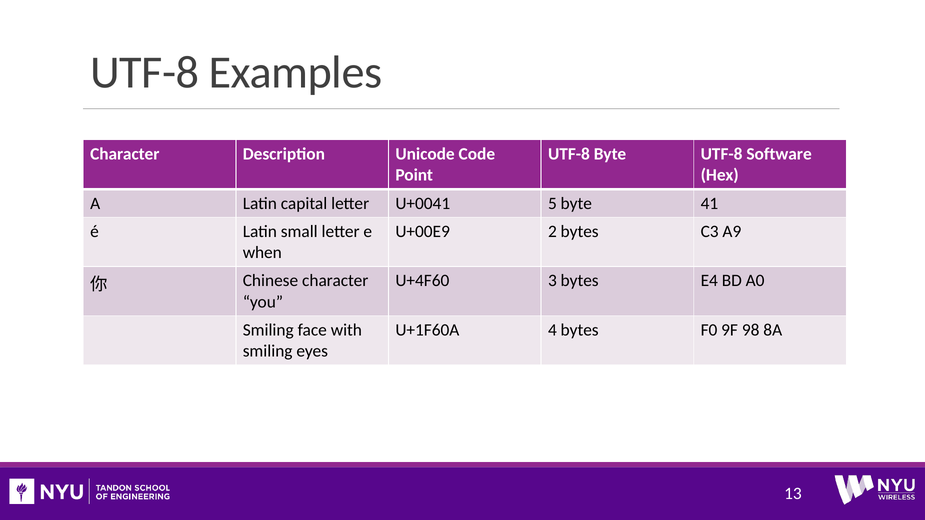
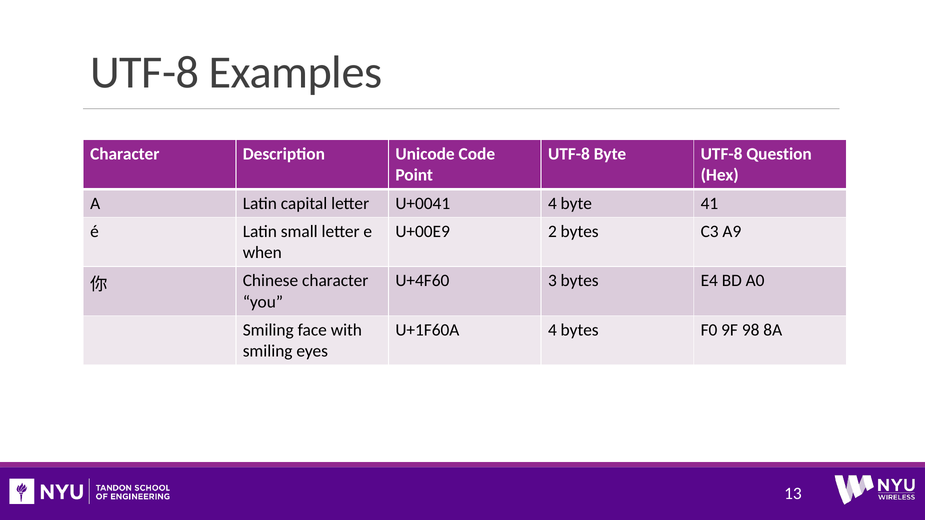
Software: Software -> Question (779, 154)
U+0041 5: 5 -> 4 (552, 203)
